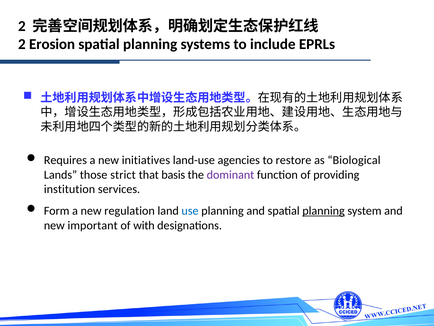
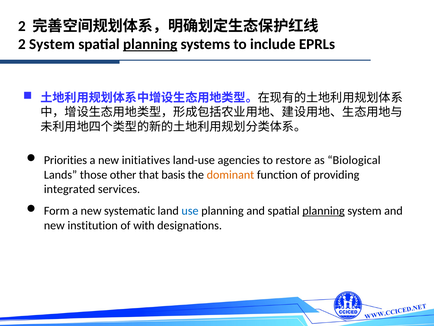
2 Erosion: Erosion -> System (52, 44)
planning underline: none -> present (150, 44)
Requires: Requires -> Priorities (65, 160)
strict: strict -> other (123, 174)
dominant colour: purple -> orange (230, 174)
institution: institution -> integrated (70, 189)
regulation: regulation -> systematic (130, 211)
important: important -> institution (93, 225)
